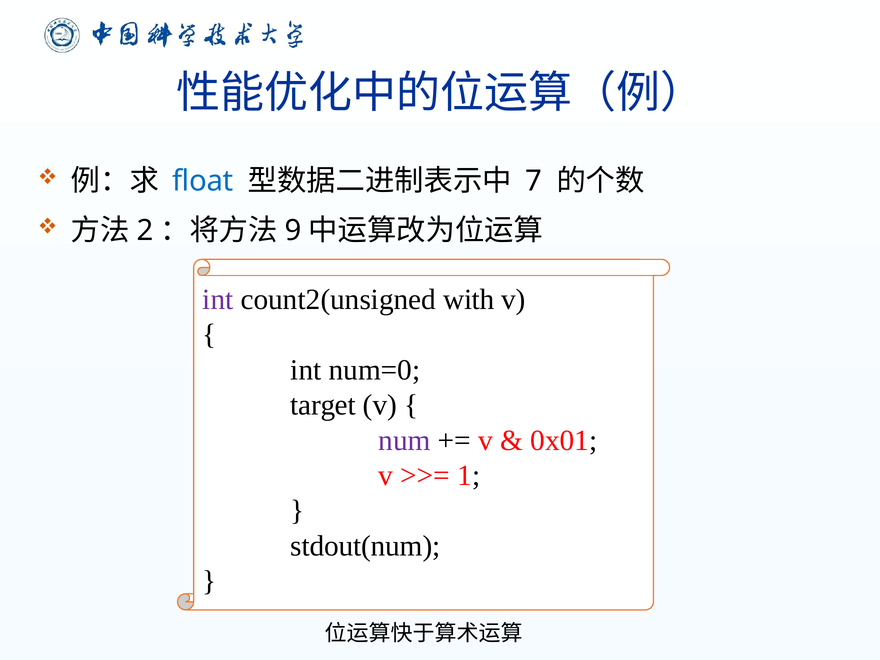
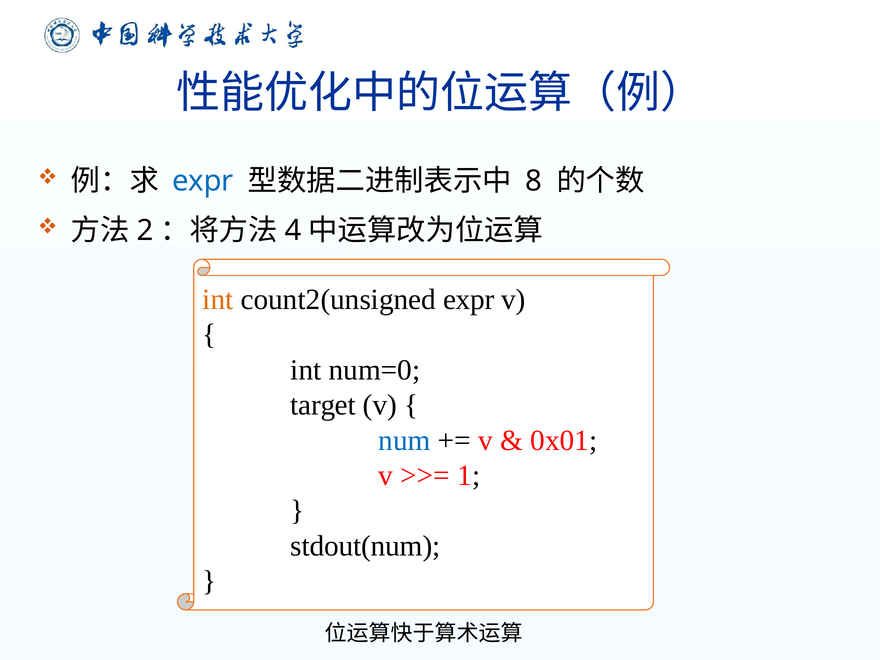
float: float -> expr (203, 181)
7: 7 -> 8 (534, 181)
9: 9 -> 4 (293, 230)
int colour: purple -> orange (218, 300)
count2(unsigned with: with -> expr (469, 300)
num colour: purple -> blue (405, 440)
